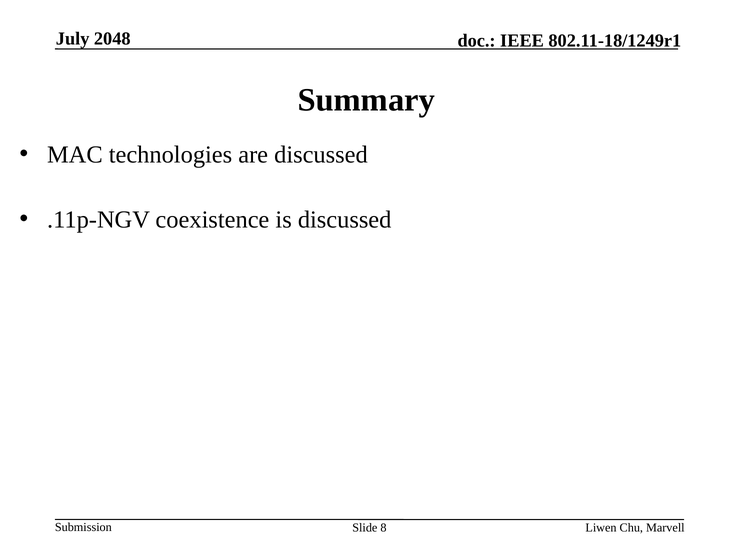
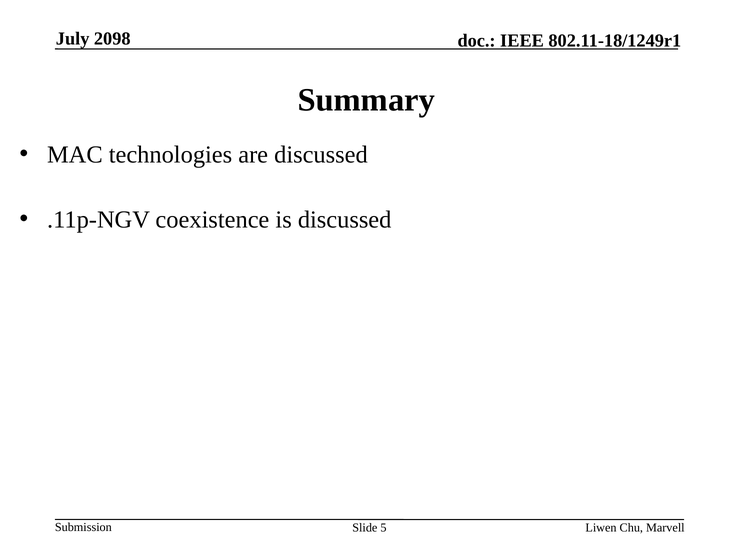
2048: 2048 -> 2098 (112, 39)
8: 8 -> 5 (384, 527)
